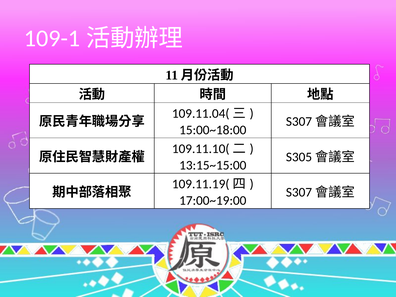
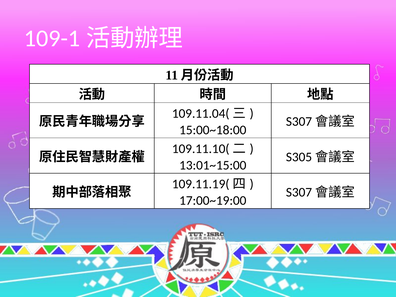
13:15~15:00: 13:15~15:00 -> 13:01~15:00 (213, 165)
